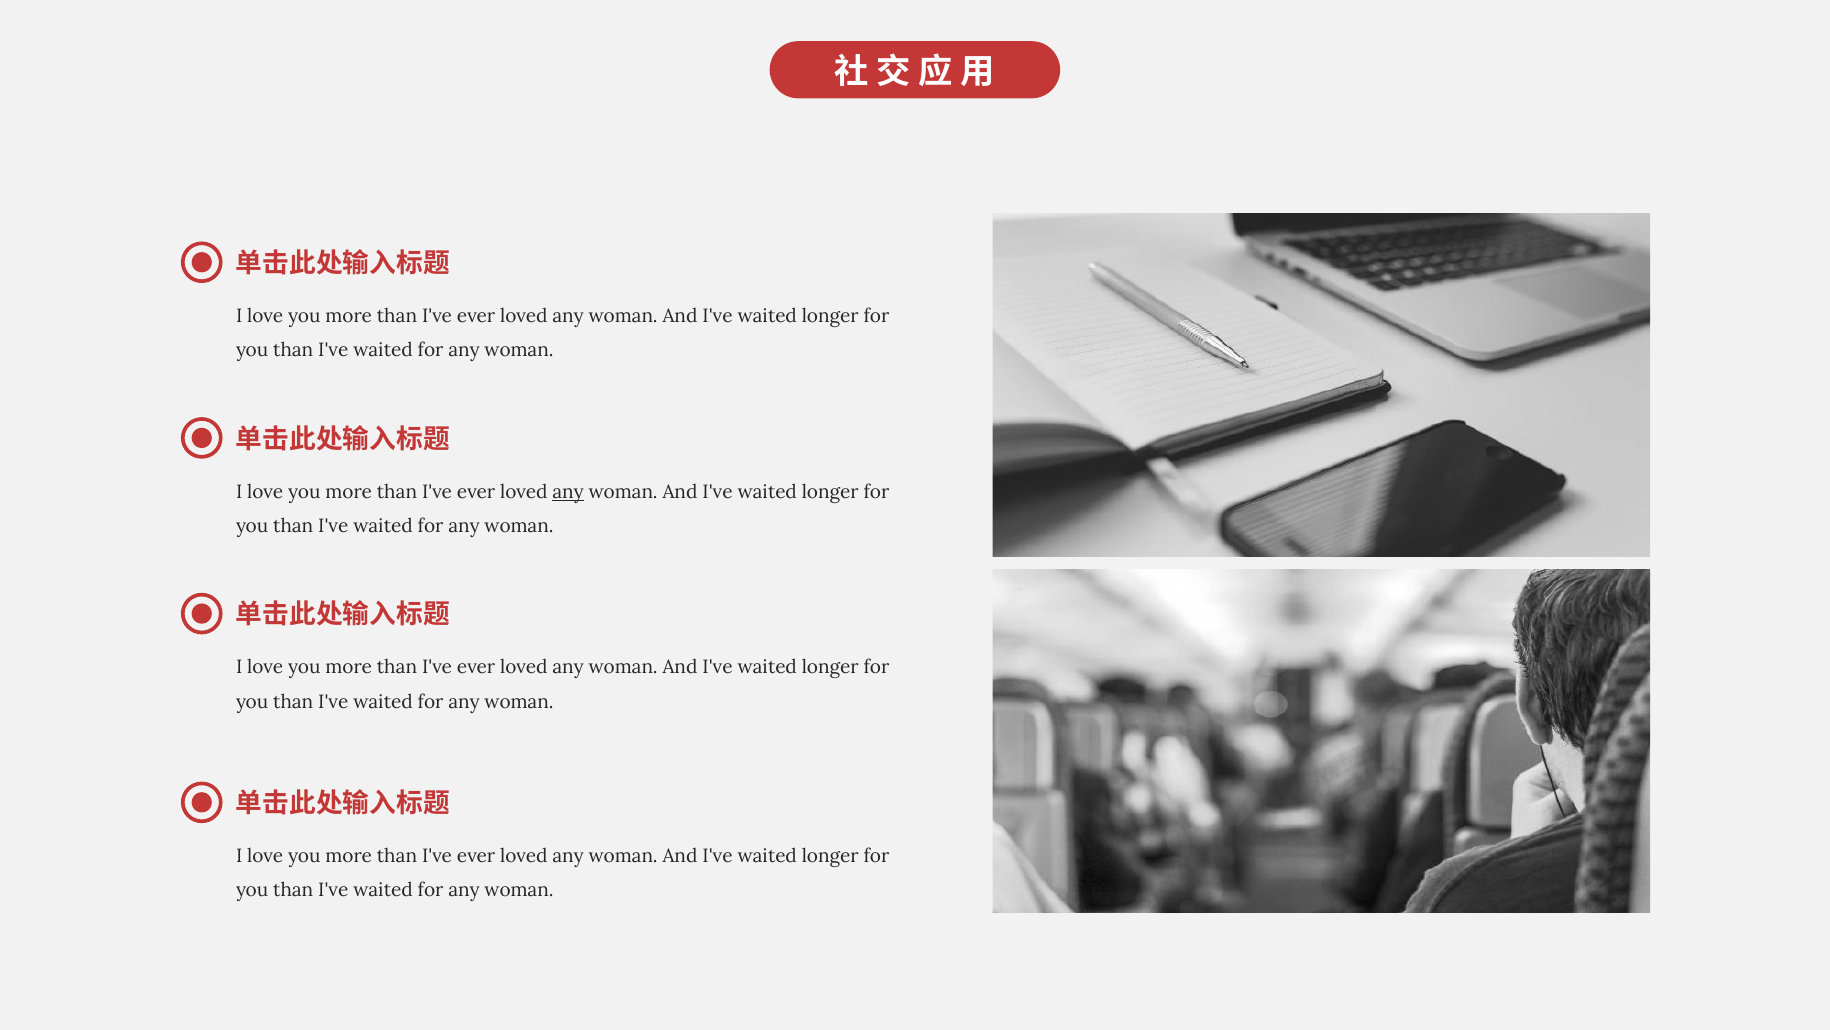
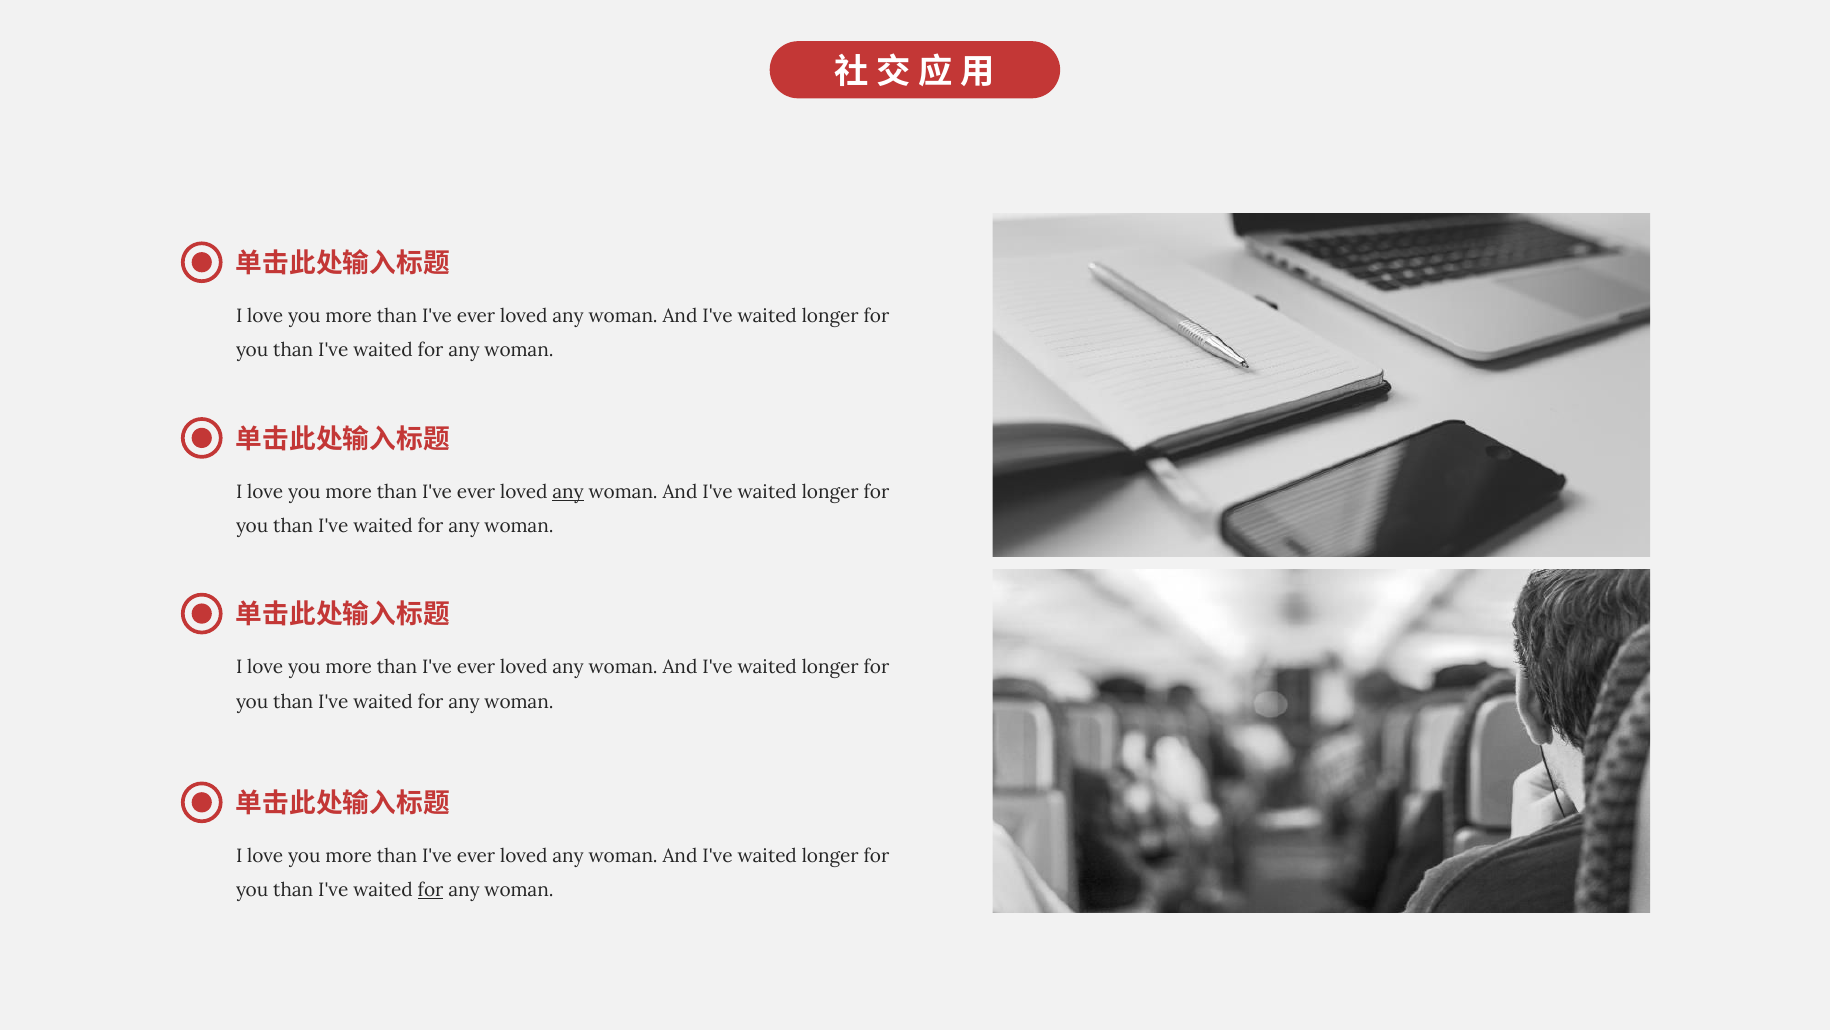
for underline: none -> present (431, 890)
